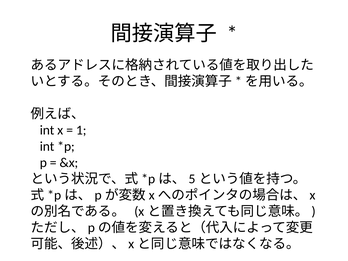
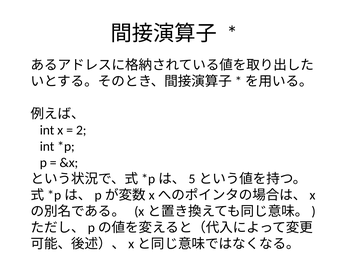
1: 1 -> 2 (81, 130)
